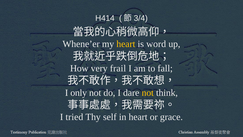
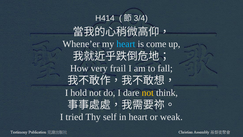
heart colour: yellow -> light blue (126, 44)
word: word -> come (156, 44)
only: only -> hold (79, 92)
grace: grace -> weak (171, 117)
